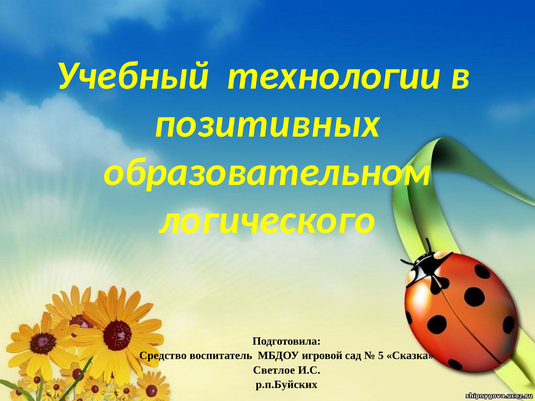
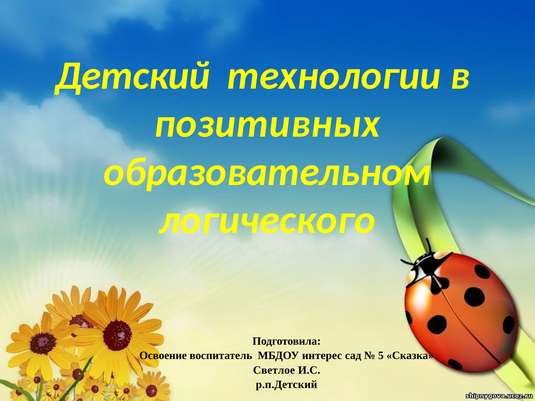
Учебный: Учебный -> Детский (133, 76)
Средство: Средство -> Освоение (163, 356)
игровой: игровой -> интерес (322, 356)
р.п.Буйских: р.п.Буйских -> р.п.Детский (287, 385)
